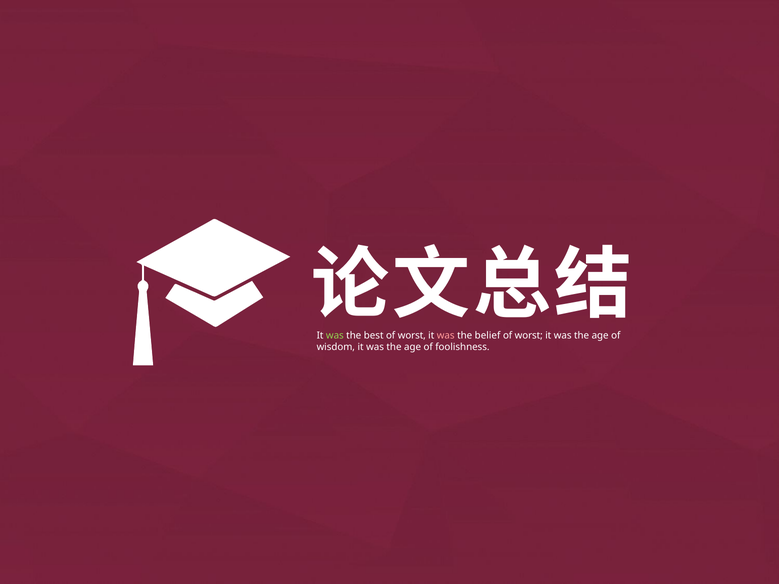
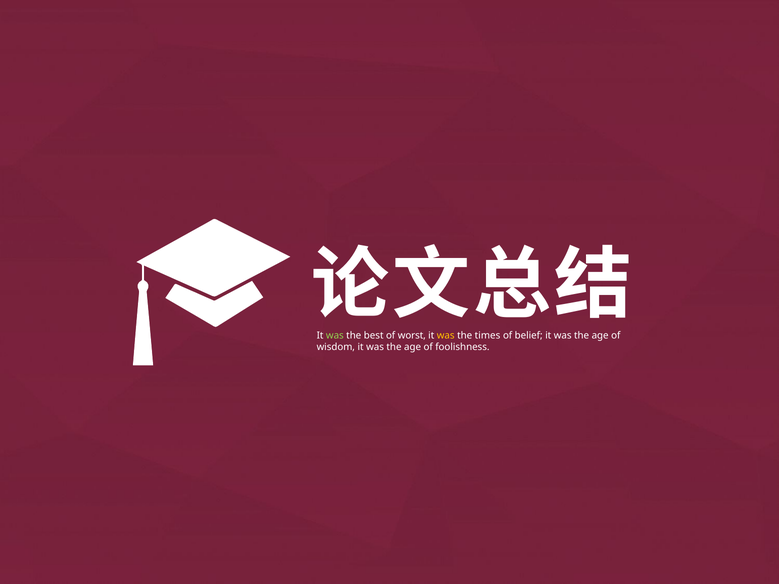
was colour: pink -> yellow (446, 336)
belief: belief -> times (488, 336)
worst: worst -> belief (529, 336)
